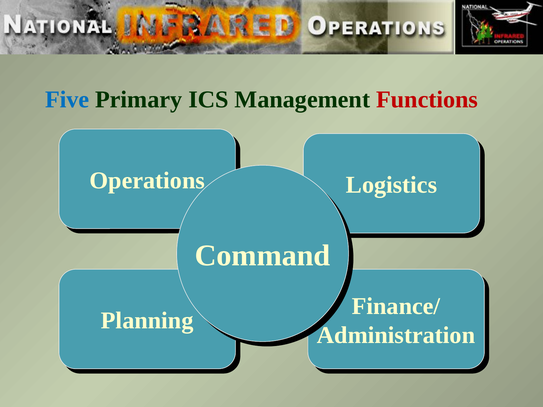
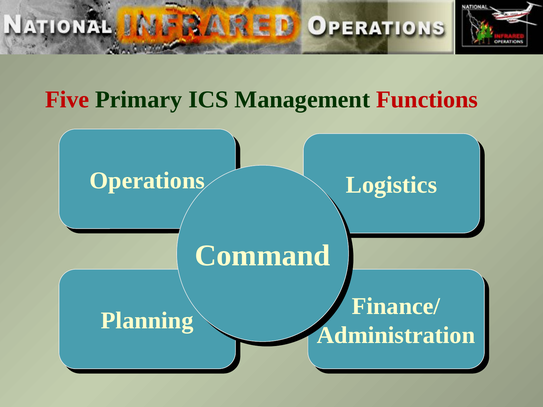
Five colour: blue -> red (67, 100)
